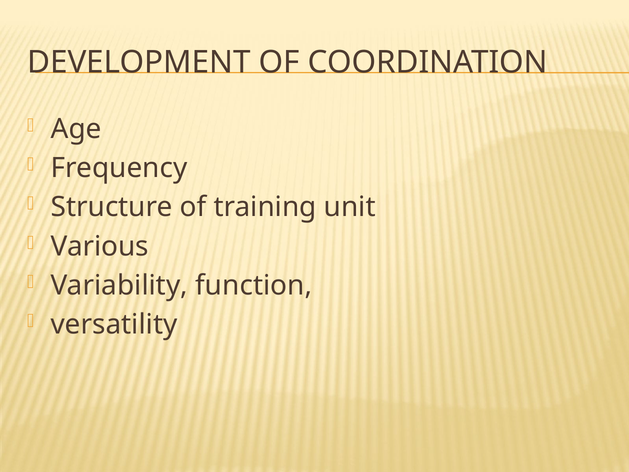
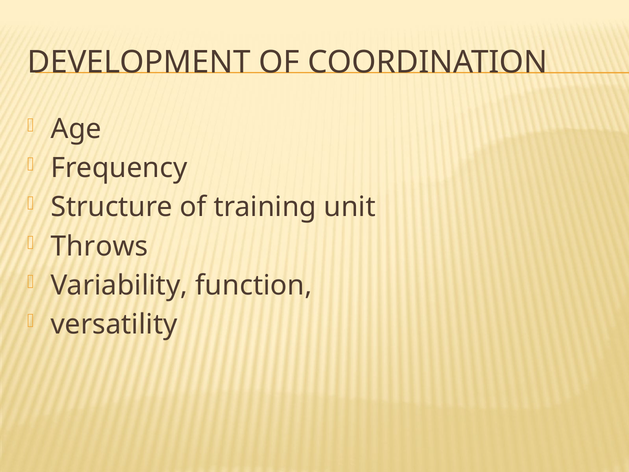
Various: Various -> Throws (100, 246)
